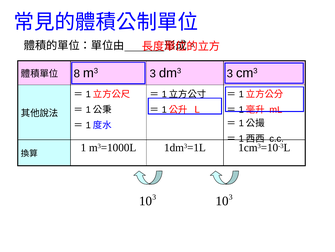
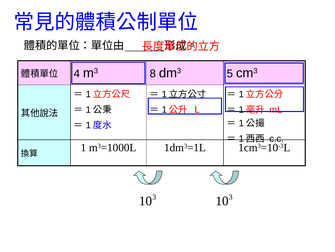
8: 8 -> 4 (77, 73)
m3 3: 3 -> 8 (153, 73)
dm3 3: 3 -> 5 (230, 73)
